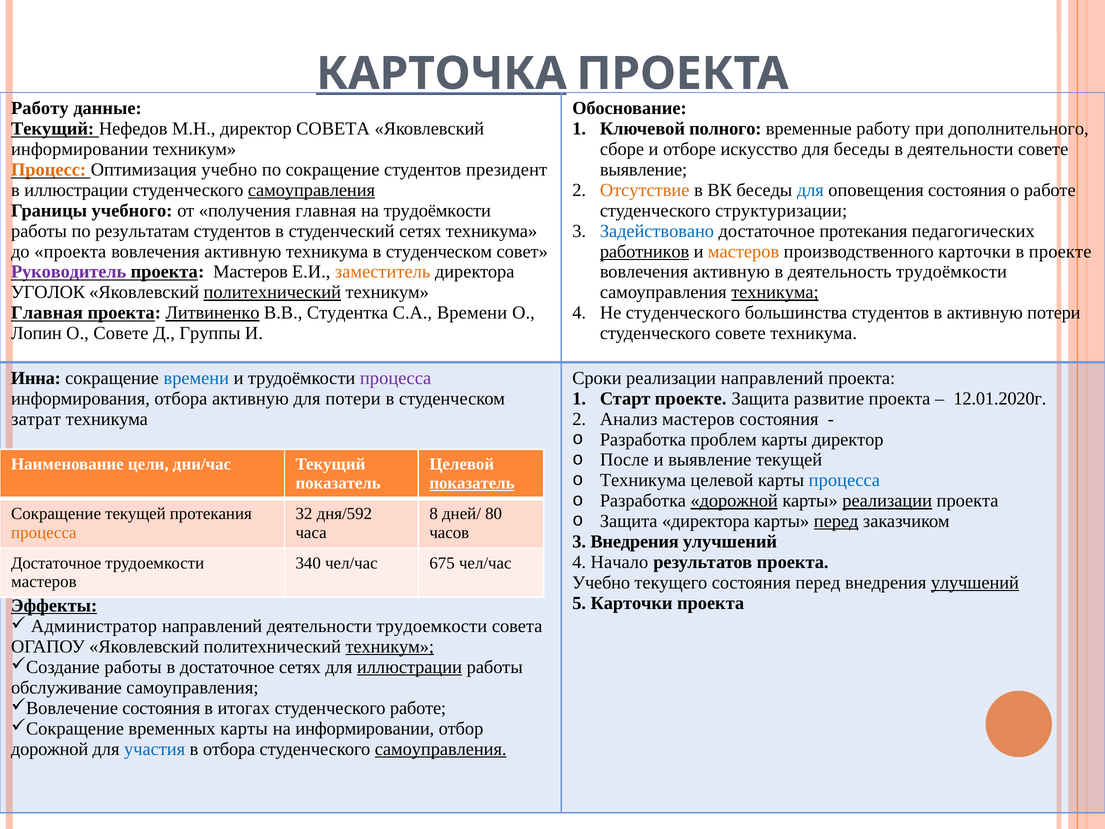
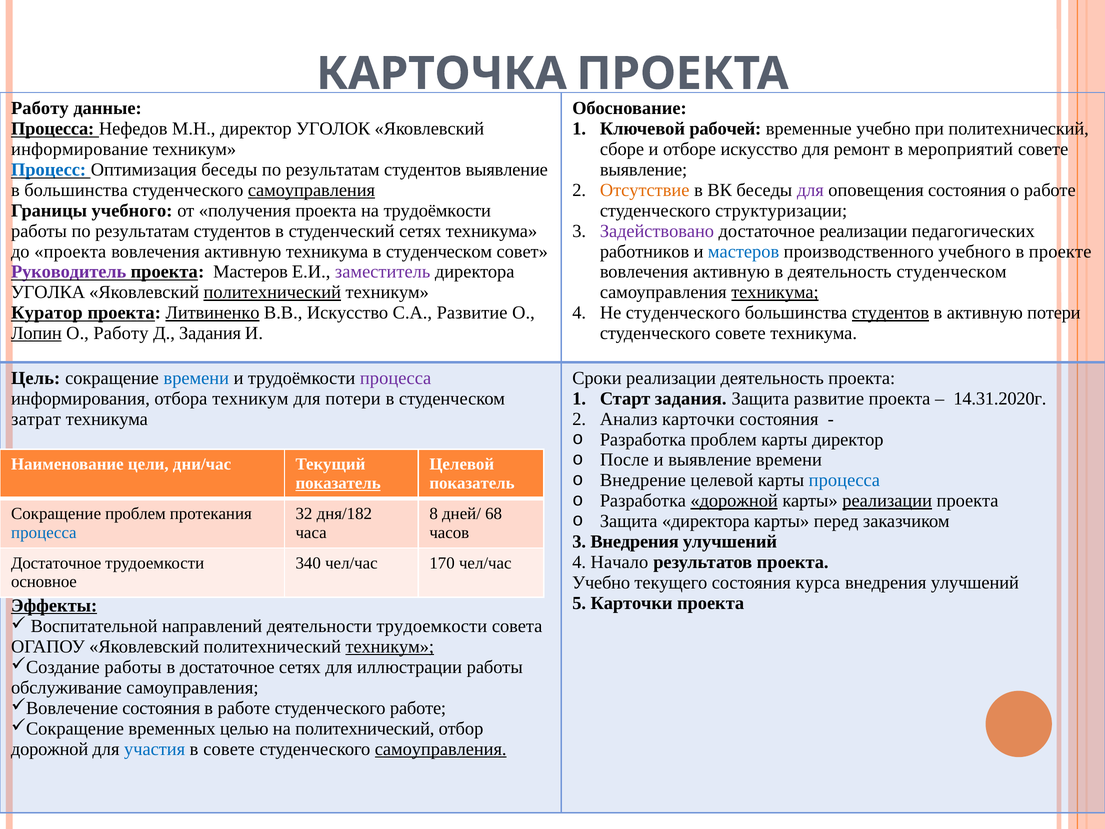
КАРТОЧКА underline: present -> none (442, 74)
Текущий: Текущий -> Процесса (53, 129)
директор СОВЕТА: СОВЕТА -> УГОЛОК (333, 129)
полного: полного -> рабочей (725, 129)
временные работу: работу -> учебно (883, 129)
при дополнительного: дополнительного -> политехнический (1019, 129)
информировании: информировании -> информирование (80, 149)
для беседы: беседы -> ремонт (862, 149)
в деятельности: деятельности -> мероприятий (960, 149)
Процесс colour: orange -> blue (49, 170)
Оптимизация учебно: учебно -> беседы (229, 170)
сокращение: сокращение -> результатам (333, 170)
студентов президент: президент -> выявление (507, 170)
в иллюстрации: иллюстрации -> большинства (76, 190)
для colour: blue -> purple (810, 190)
получения главная: главная -> проекта (326, 210)
Задействовано colour: blue -> purple (657, 231)
достаточное протекания: протекания -> реализации (863, 231)
работников underline: present -> none (645, 251)
мастеров colour: orange -> blue (744, 251)
производственного карточки: карточки -> учебного (975, 251)
заместитель colour: orange -> purple (383, 272)
деятельность трудоёмкости: трудоёмкости -> студенческом (952, 272)
УГОЛОК: УГОЛОК -> УГОЛКА (48, 292)
Главная: Главная -> Куратор (47, 313)
В.В Студентка: Студентка -> Искусство (348, 313)
С.А Времени: Времени -> Развитие (472, 313)
студентов underline: none -> present (890, 313)
Лопин underline: none -> present (36, 333)
О Совете: Совете -> Работу (121, 333)
Д Группы: Группы -> Задания (210, 333)
Инна: Инна -> Цель (36, 378)
реализации направлений: направлений -> деятельность (772, 378)
отбора активную: активную -> техникум (250, 398)
Старт проекте: проекте -> задания (691, 398)
12.01.2020г: 12.01.2020г -> 14.31.2020г (1000, 398)
Анализ мастеров: мастеров -> карточки (698, 419)
выявление текущей: текущей -> времени (789, 460)
Техникума: Техникума -> Внедрение (643, 480)
показатель underline: none -> present (338, 483)
показатель underline: present -> none (472, 483)
Сокращение текущей: текущей -> проблем (135, 514)
дня/592: дня/592 -> дня/182 (344, 514)
80: 80 -> 68 (494, 514)
перед underline: present -> none (836, 521)
процесса colour: orange -> blue (44, 532)
675: 675 -> 170 (442, 563)
мастеров: мастеров -> основное (44, 582)
состояния перед: перед -> курса (818, 582)
улучшений underline: present -> none (975, 582)
Администратор: Администратор -> Воспитательной (94, 626)
иллюстрации underline: present -> none (409, 667)
в итогах: итогах -> работе (244, 708)
временных карты: карты -> целью (244, 728)
на информировании: информировании -> политехнический (365, 728)
в отбора: отбора -> совете (229, 749)
